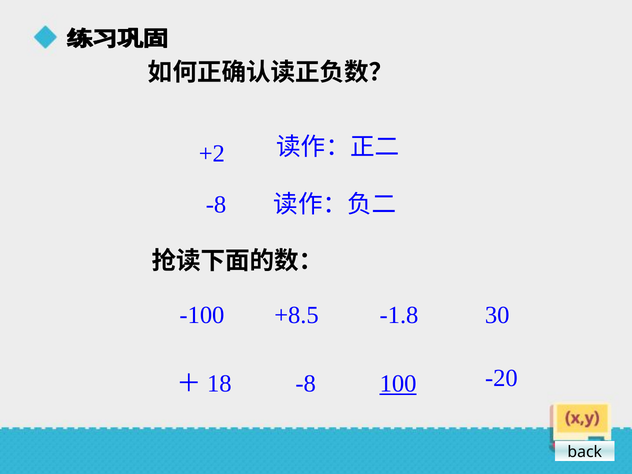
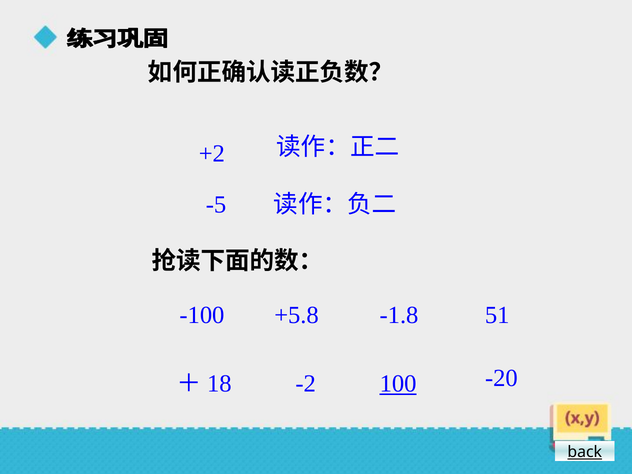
-8: -8 -> -5 (216, 205)
+8.5: +8.5 -> +5.8 (297, 315)
30: 30 -> 51 (497, 315)
-8: -8 -> -2 (306, 384)
back underline: none -> present (585, 452)
